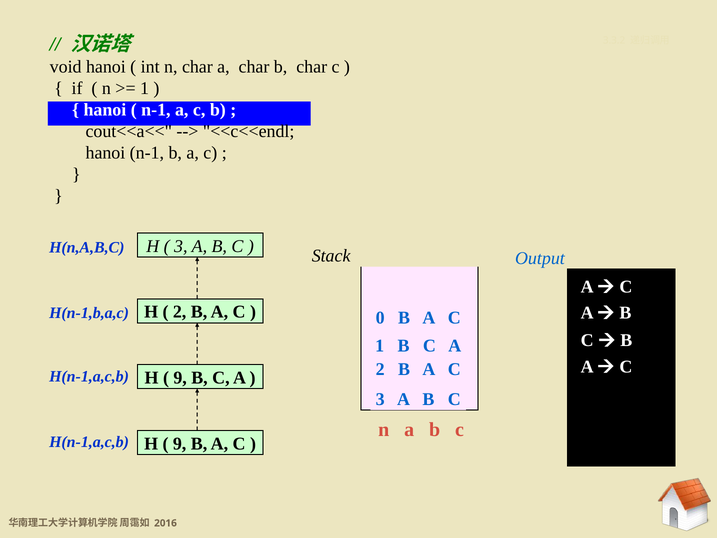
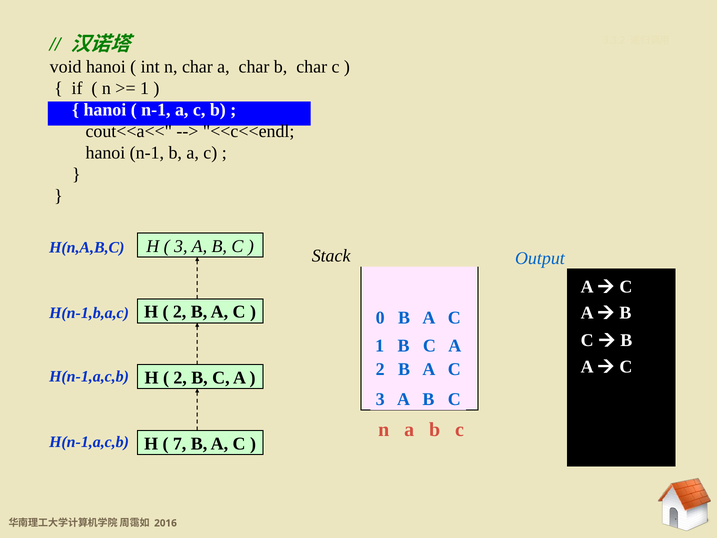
9: 9 -> 2 (180, 378)
9: 9 -> 7 (180, 443)
